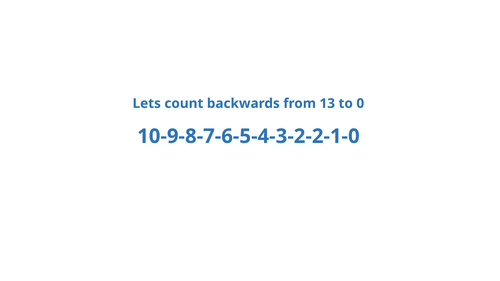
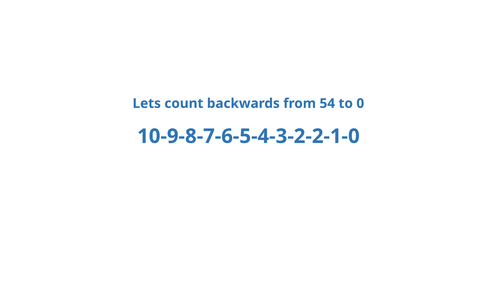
13: 13 -> 54 (327, 104)
